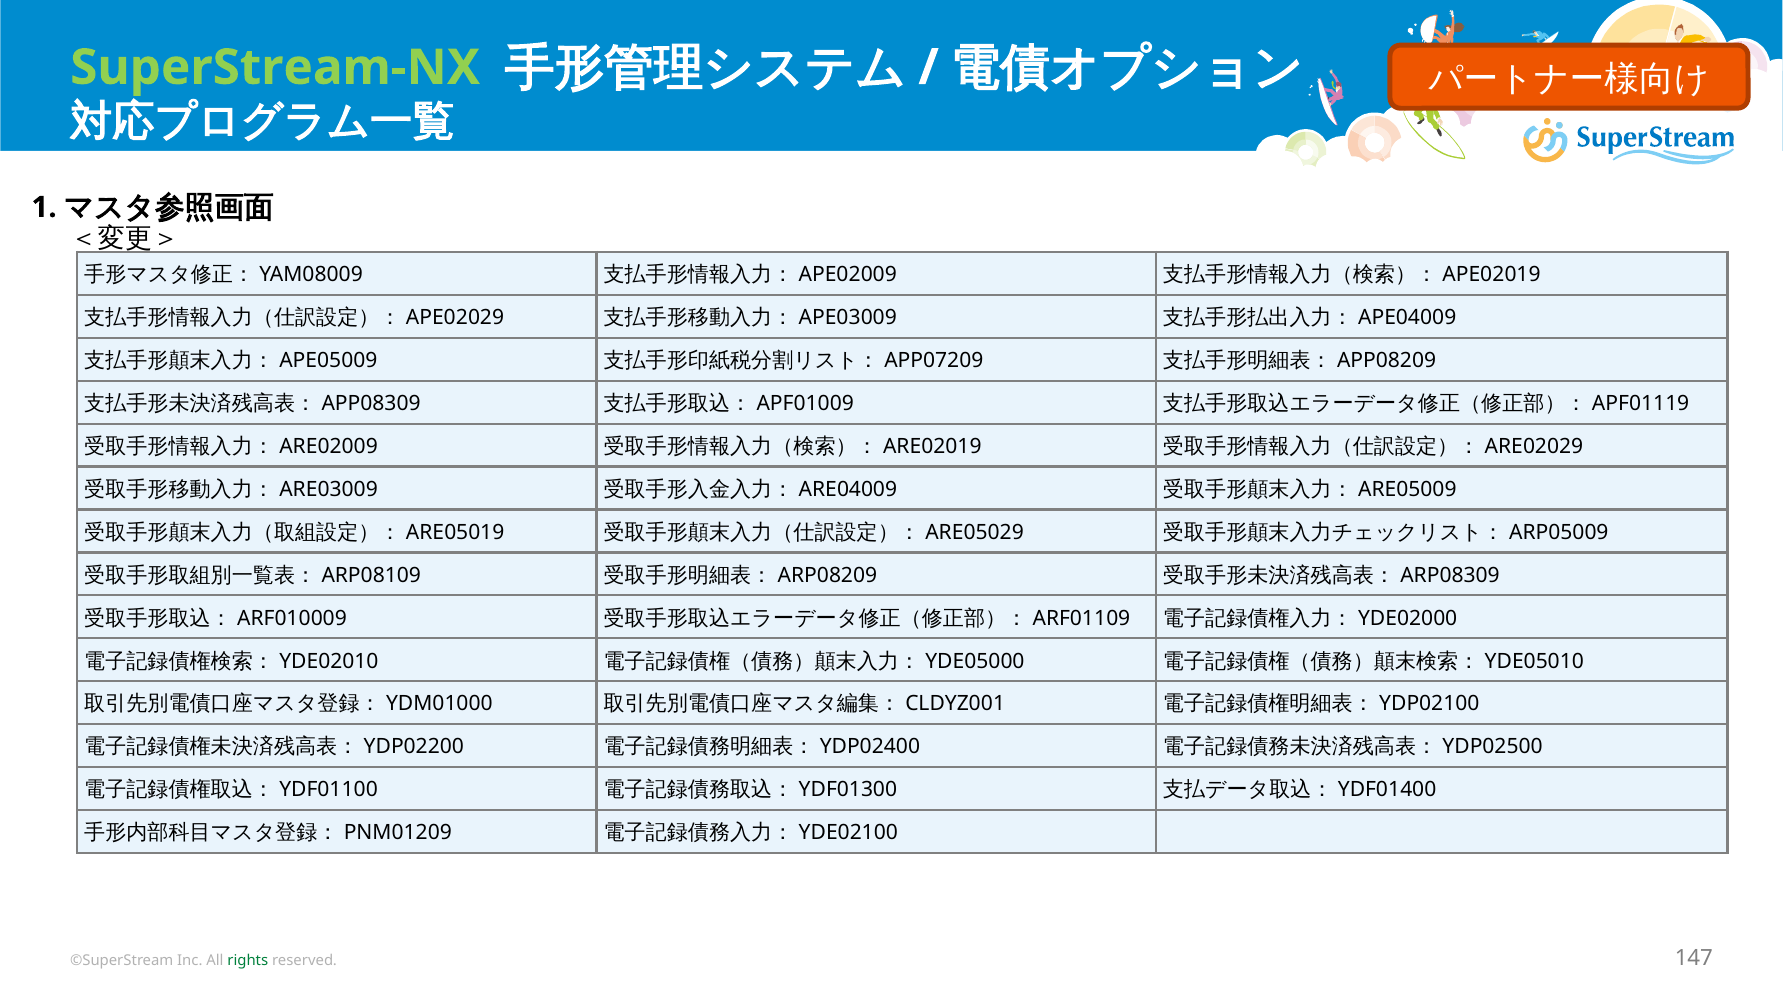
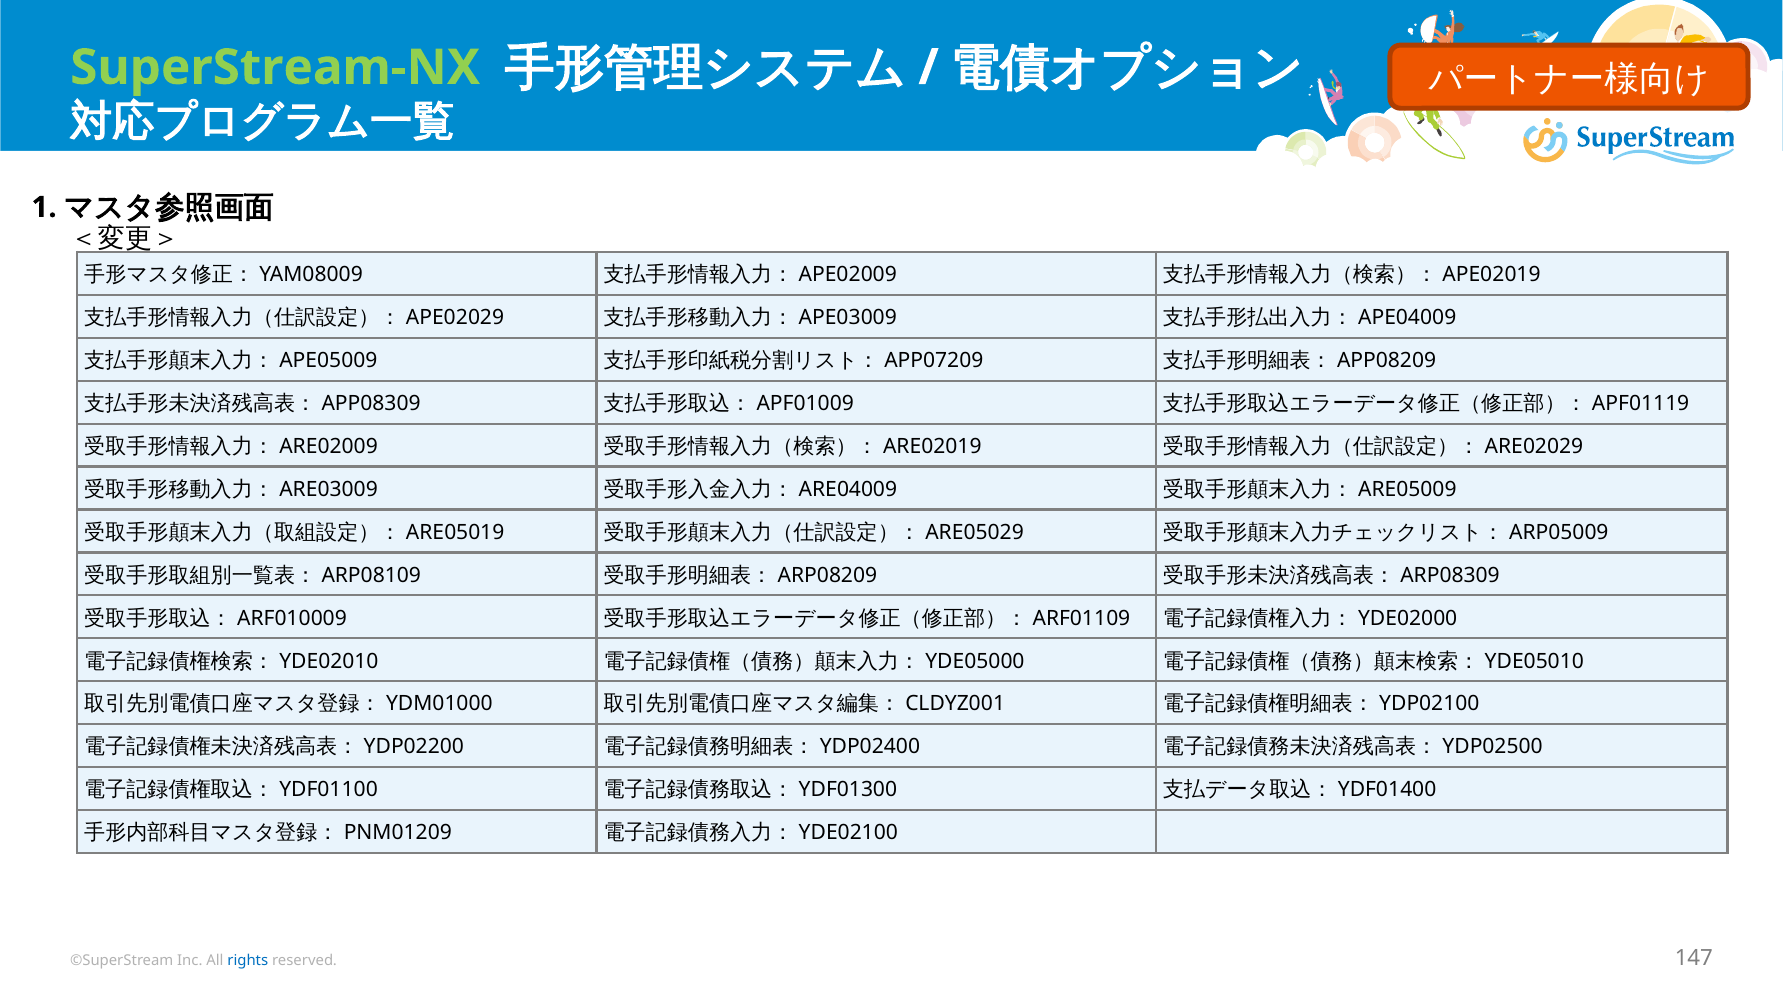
rights colour: green -> blue (248, 961)
